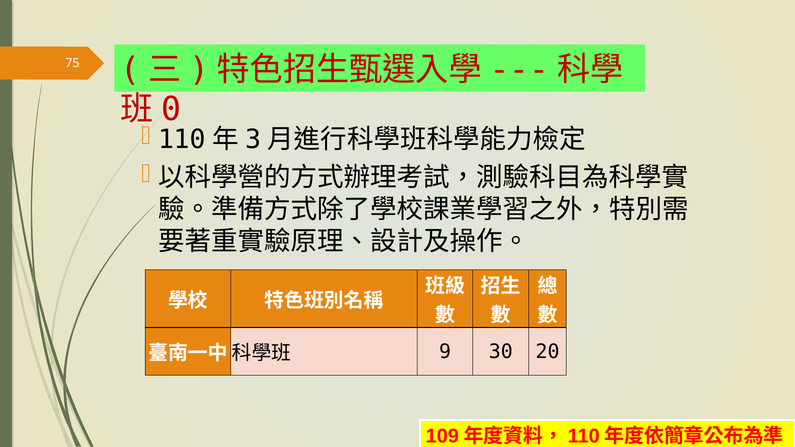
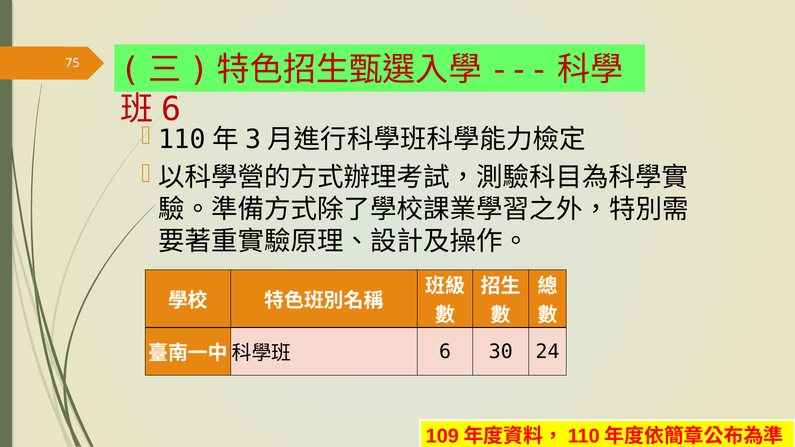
0: 0 -> 6 (171, 109)
9: 9 -> 6 (445, 352)
20: 20 -> 24 (548, 352)
